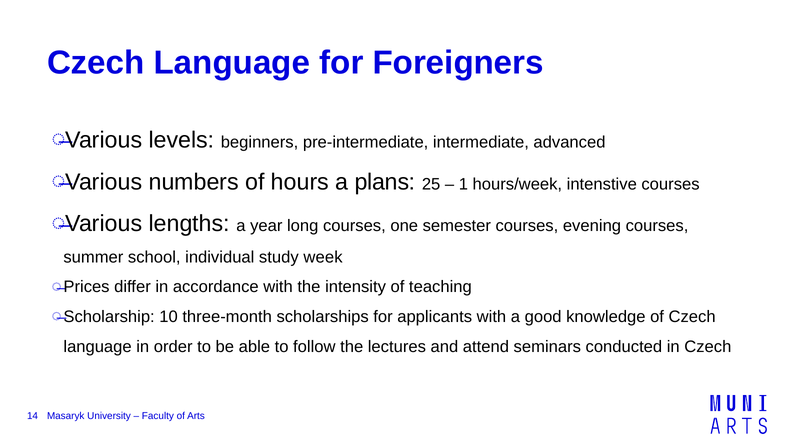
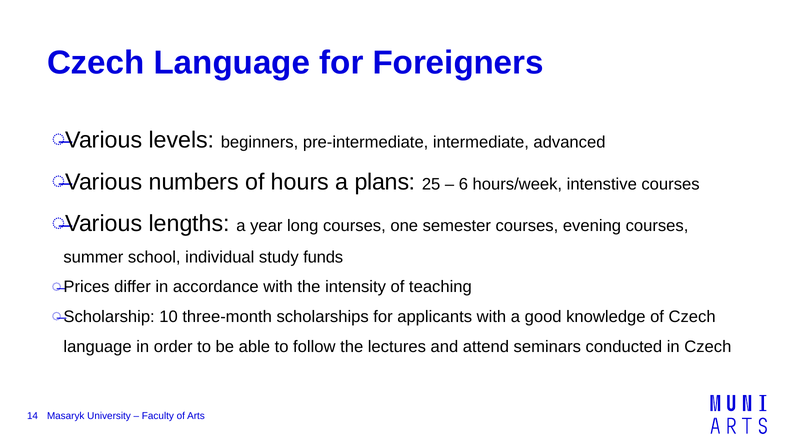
1: 1 -> 6 (463, 184)
week: week -> funds (323, 257)
